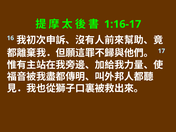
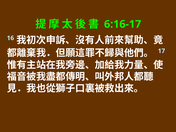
1:16-17: 1:16-17 -> 6:16-17 (123, 24)
